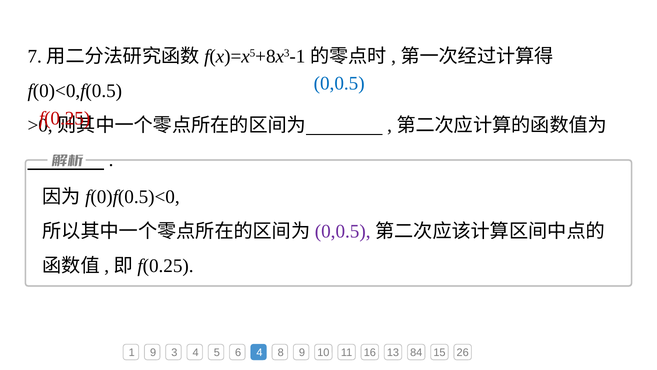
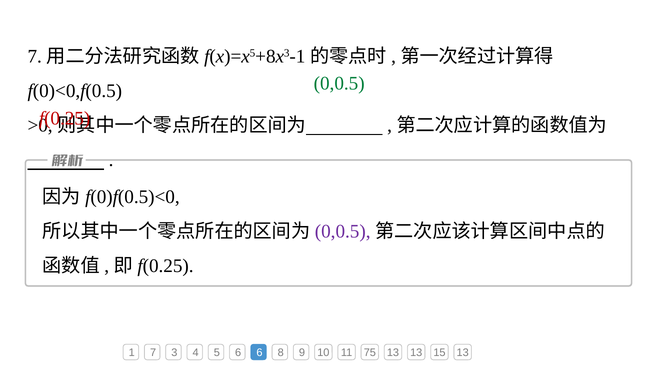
0,0.5 colour: blue -> green (339, 83)
1 9: 9 -> 7 (153, 352)
6 4: 4 -> 6 (259, 352)
16: 16 -> 75 (370, 352)
13 84: 84 -> 13 (416, 352)
15 26: 26 -> 13 (463, 352)
